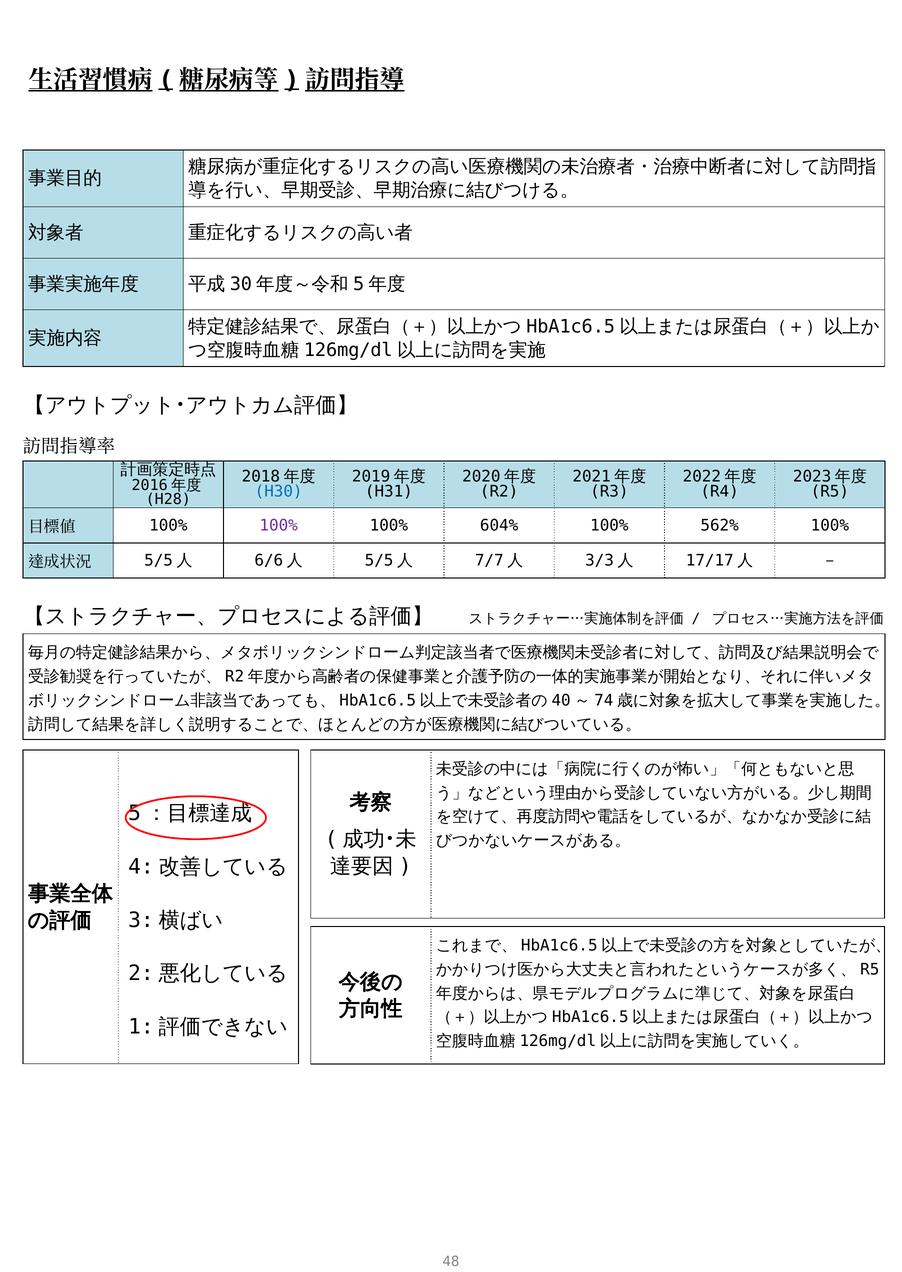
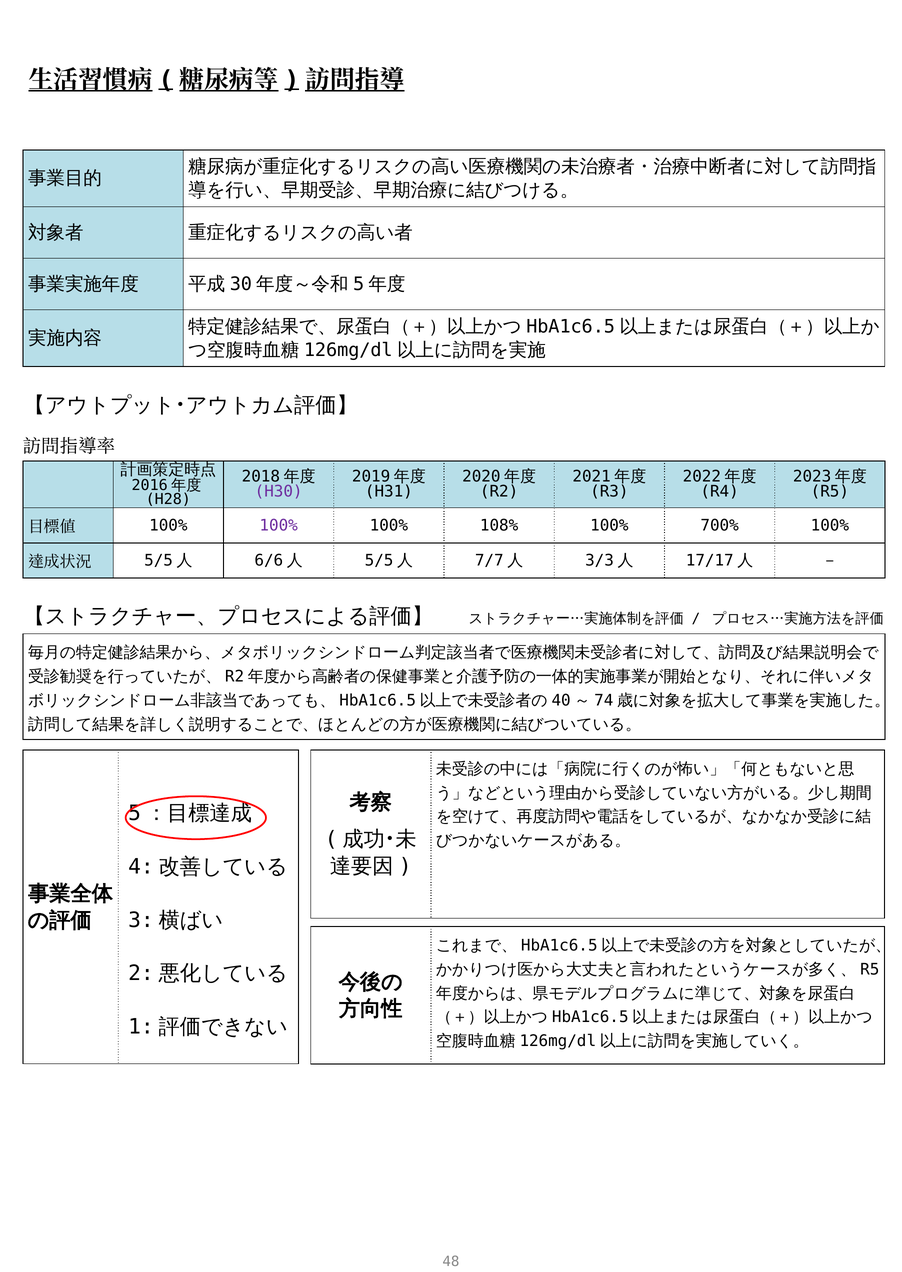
H30 colour: blue -> purple (279, 492)
604%: 604% -> 108% (499, 526)
562%: 562% -> 700% (720, 526)
